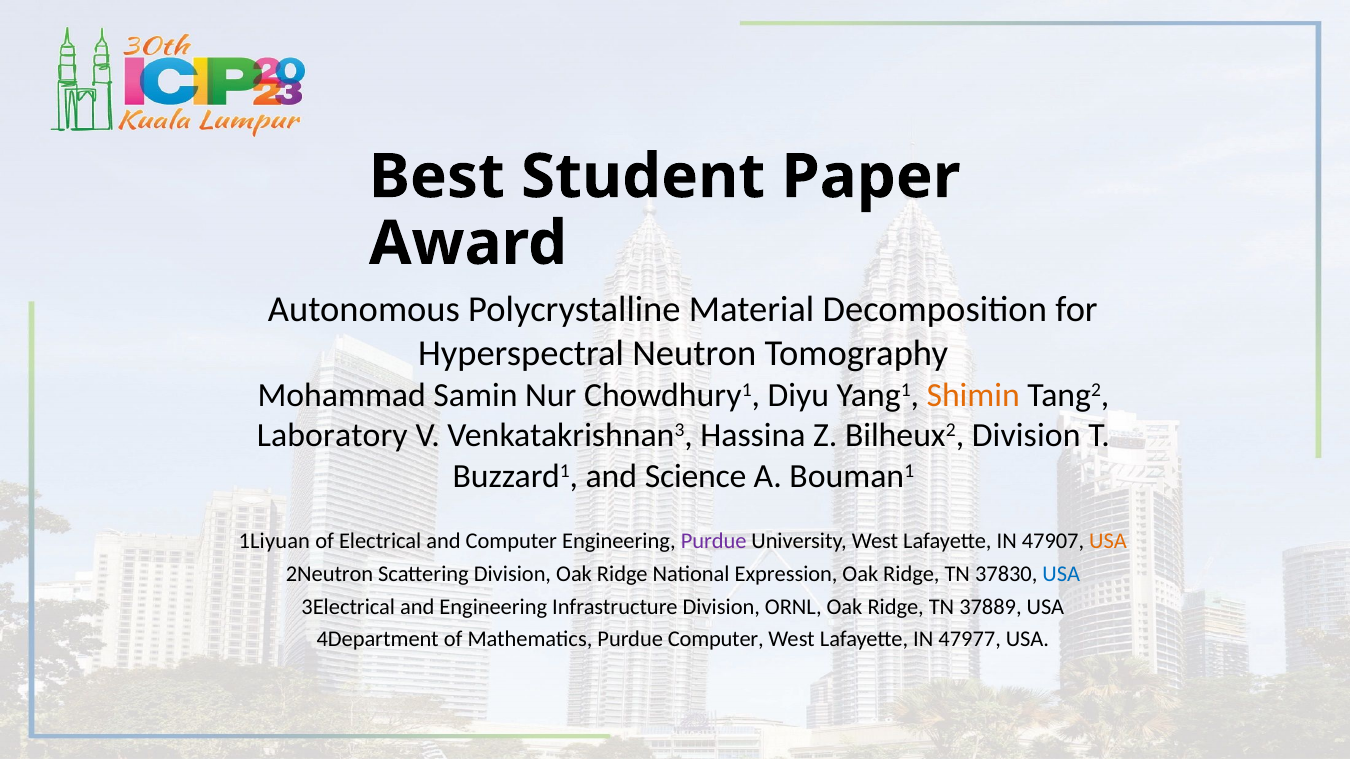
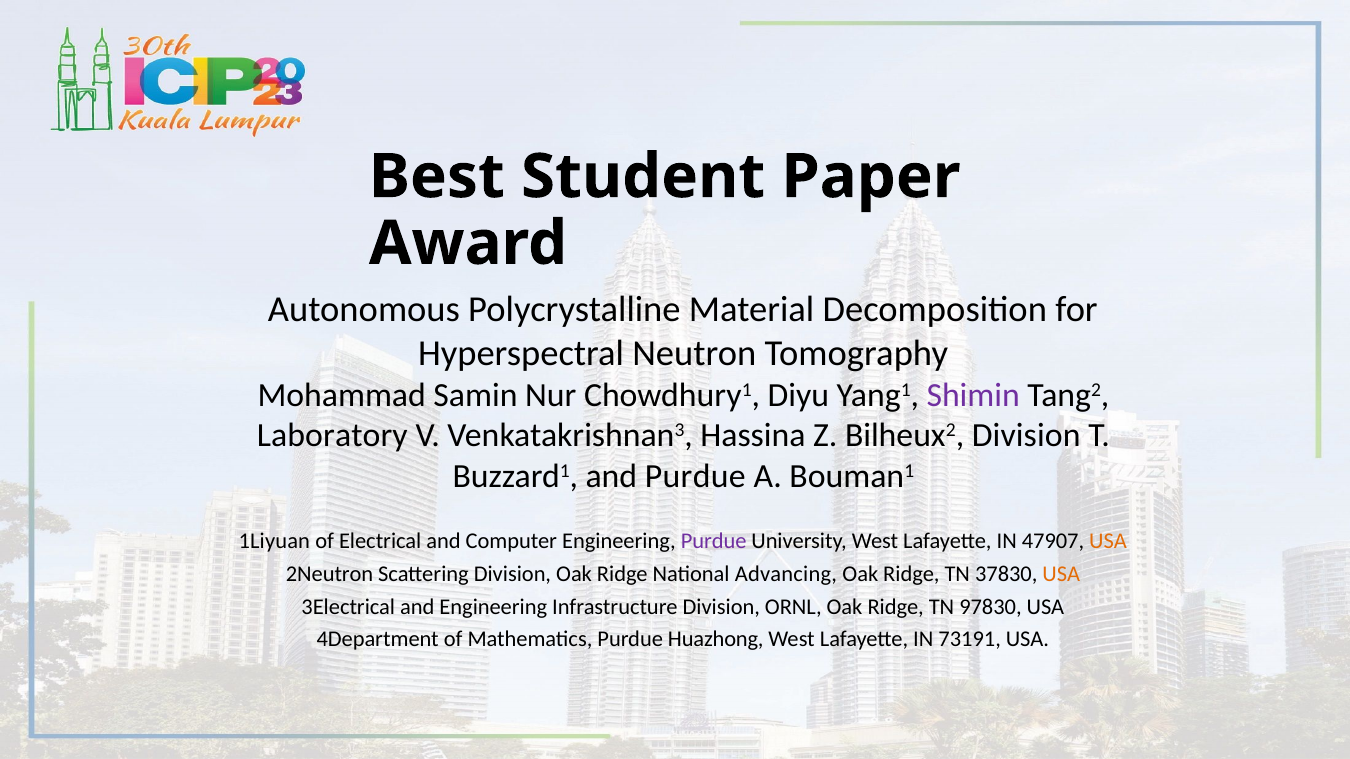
Shimin colour: orange -> purple (973, 395)
and Science: Science -> Purdue (695, 476)
Expression: Expression -> Advancing (786, 574)
USA colour: blue -> orange (1061, 574)
37889: 37889 -> 97830 (990, 607)
Purdue Computer: Computer -> Huazhong (716, 640)
47977: 47977 -> 73191 (970, 640)
